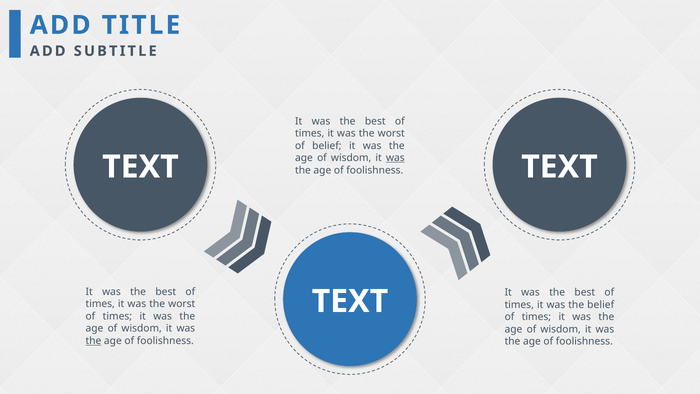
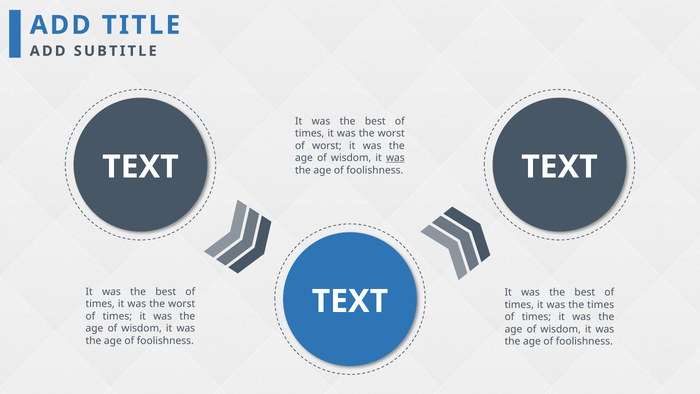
of belief: belief -> worst (327, 146)
the belief: belief -> times (601, 304)
the underline: present -> none (93, 341)
